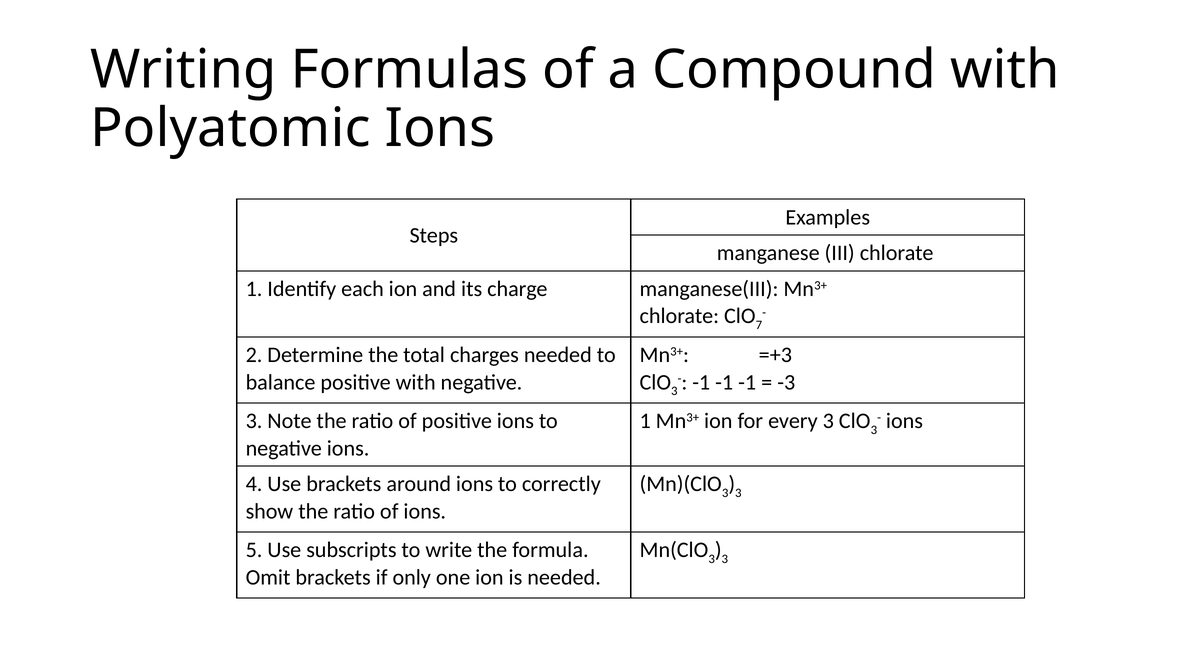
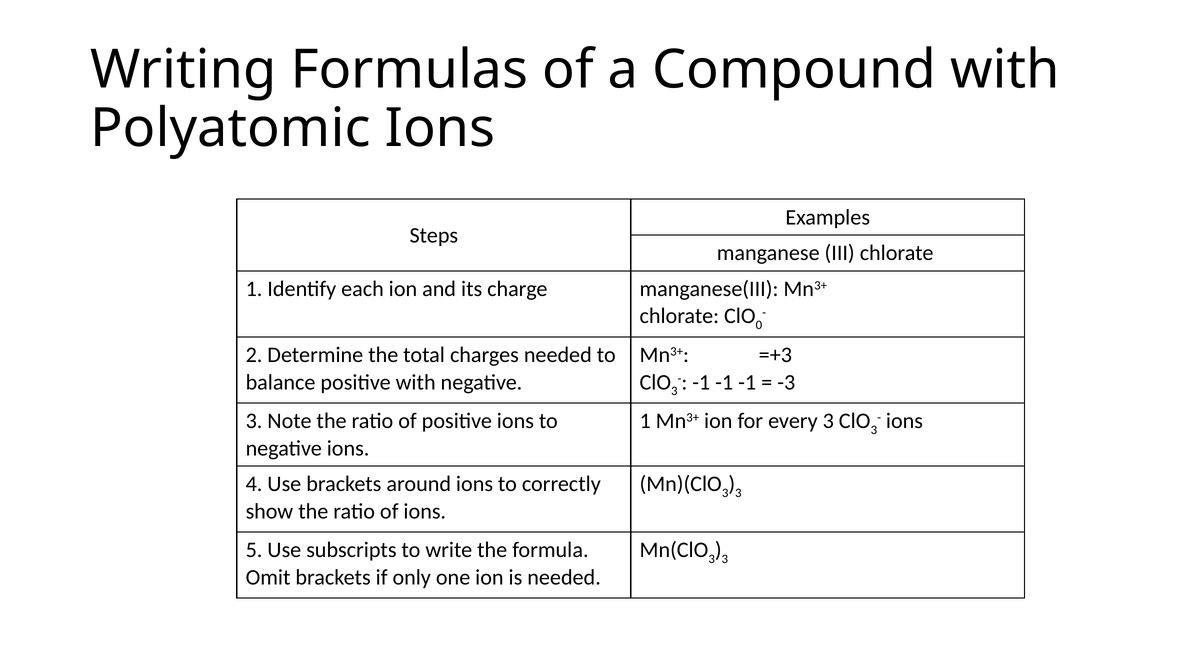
7: 7 -> 0 (759, 325)
